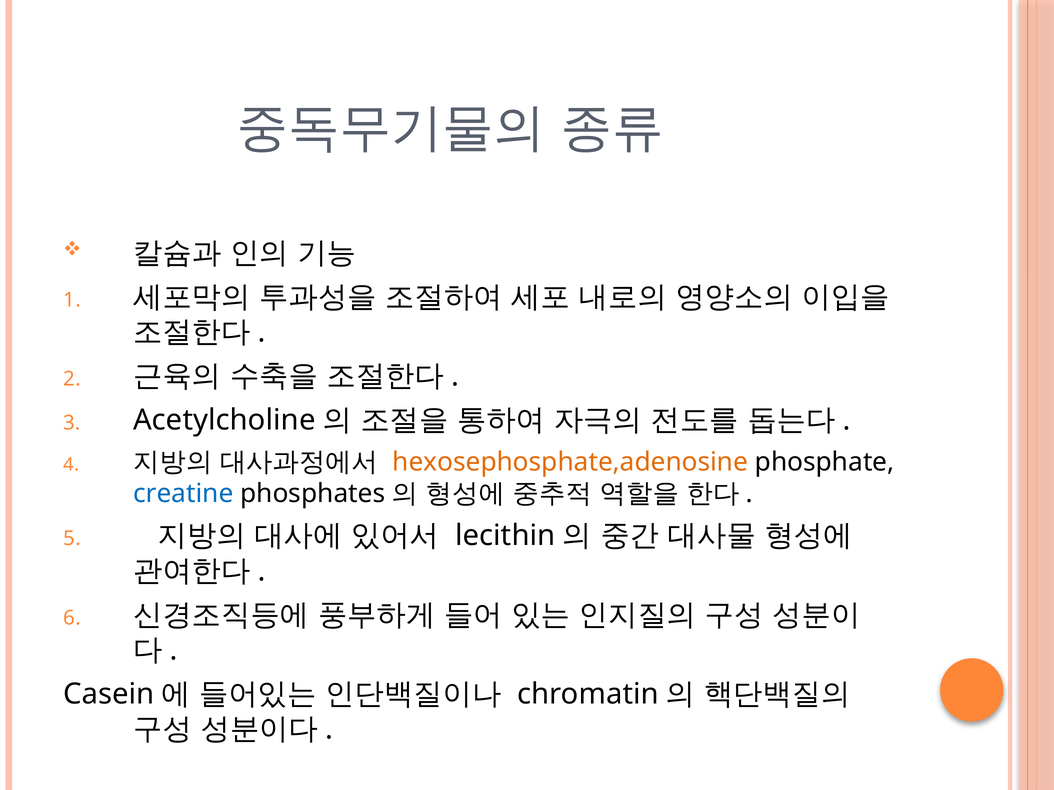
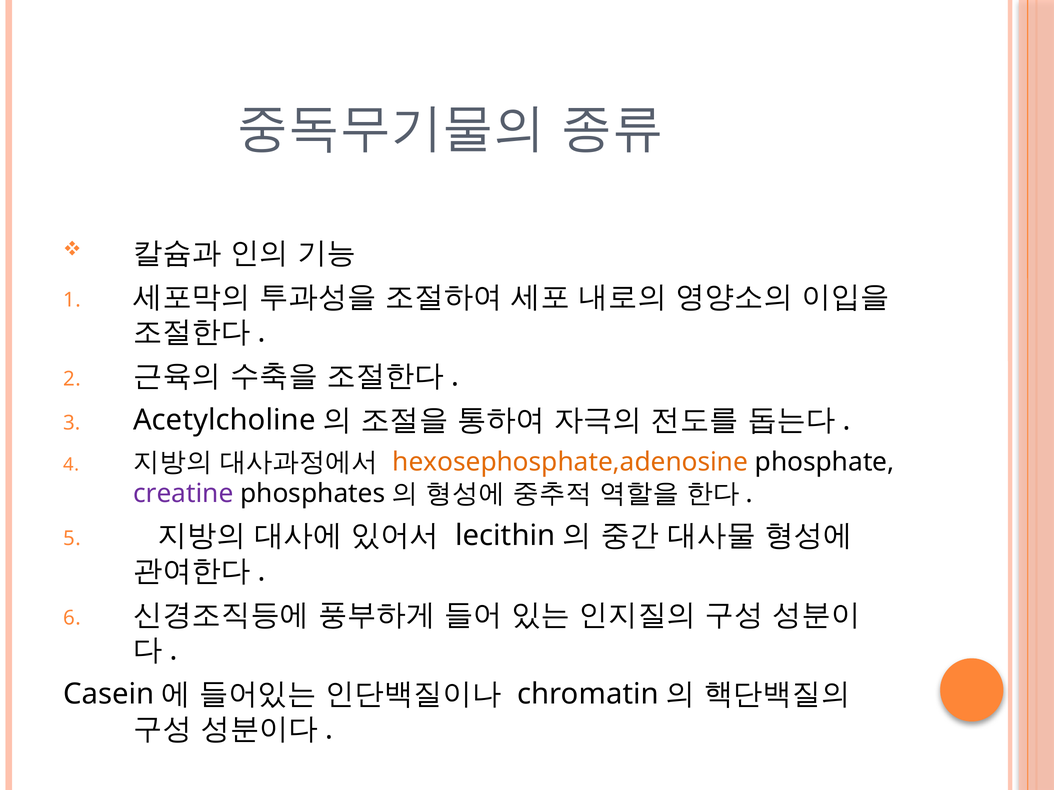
creatine colour: blue -> purple (183, 494)
